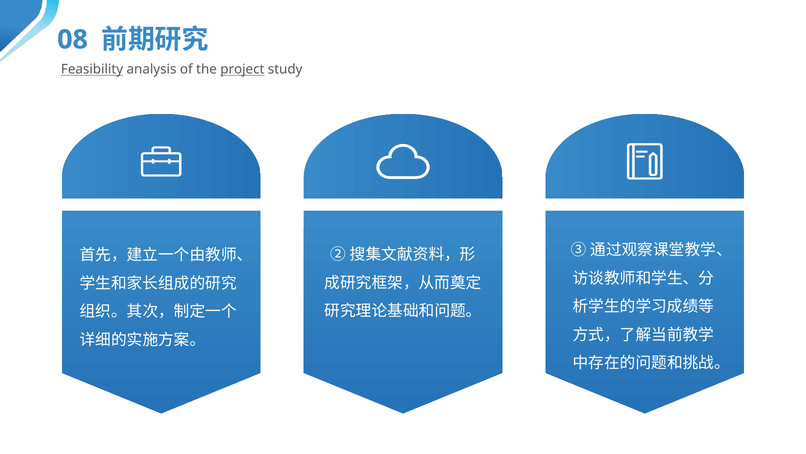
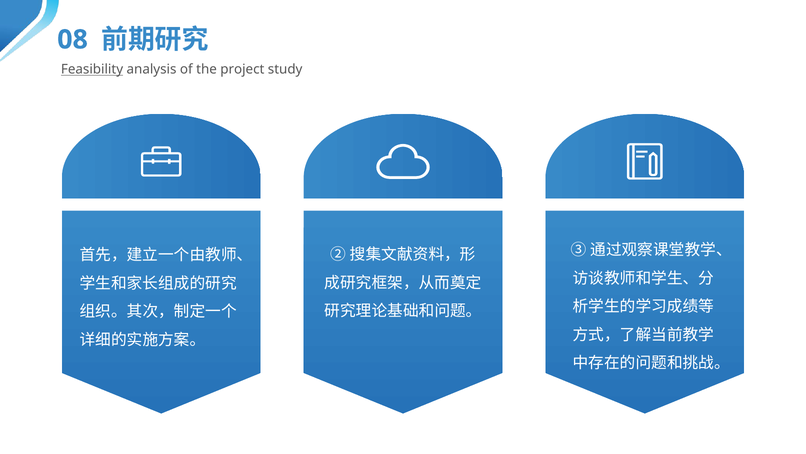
project underline: present -> none (242, 69)
